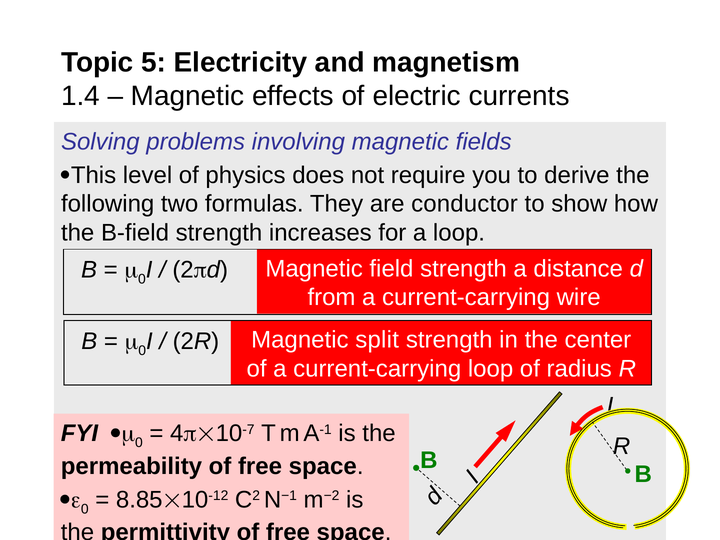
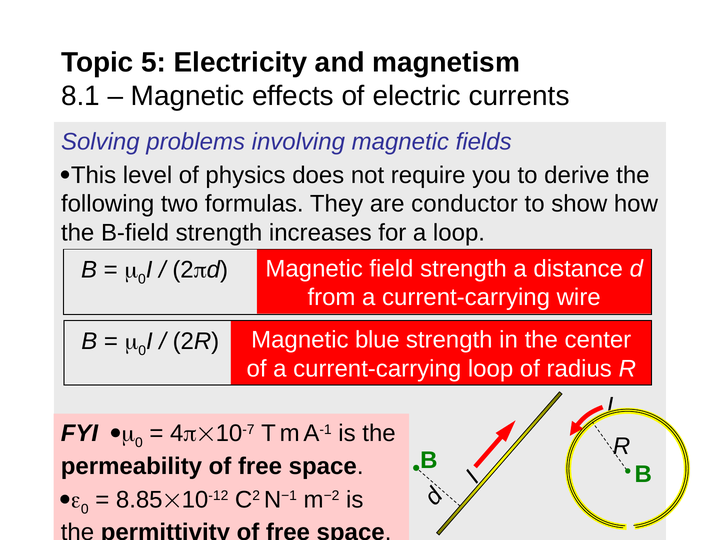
1.4: 1.4 -> 8.1 (80, 96)
split: split -> blue (377, 340)
